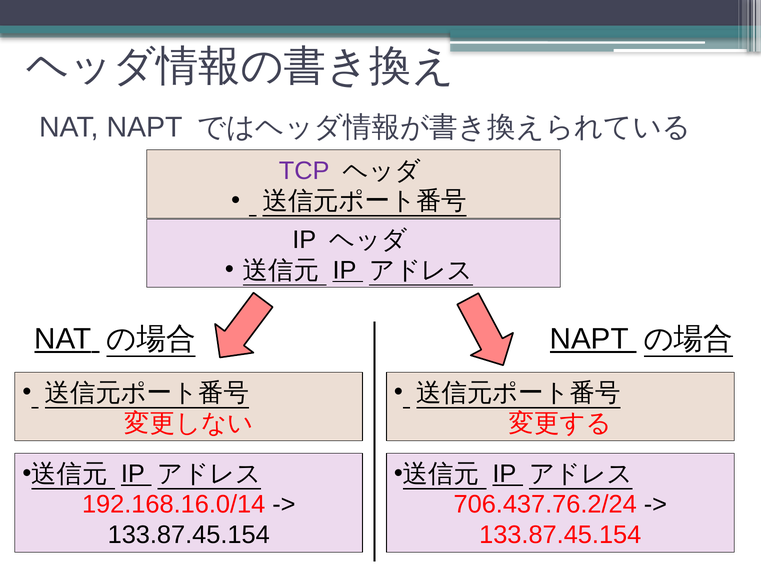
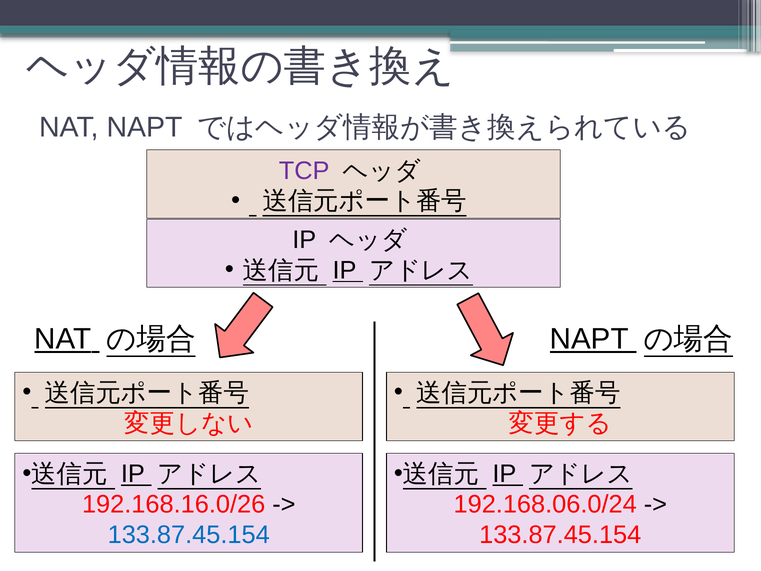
192.168.16.0/14: 192.168.16.0/14 -> 192.168.16.0/26 (174, 504)
706.437.76.2/24: 706.437.76.2/24 -> 192.168.06.0/24 (545, 504)
133.87.45.154 colour: black -> blue (189, 535)
